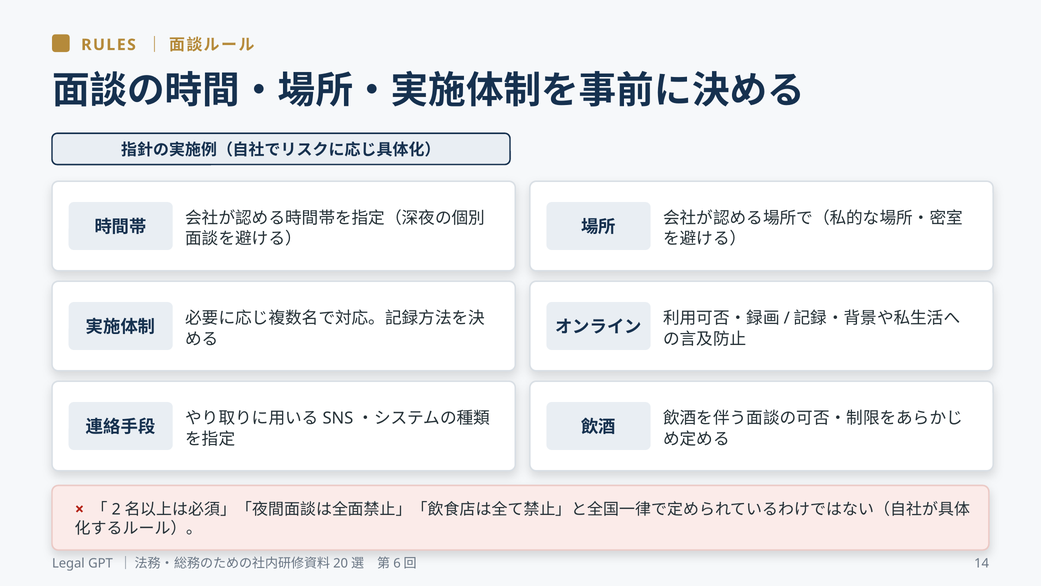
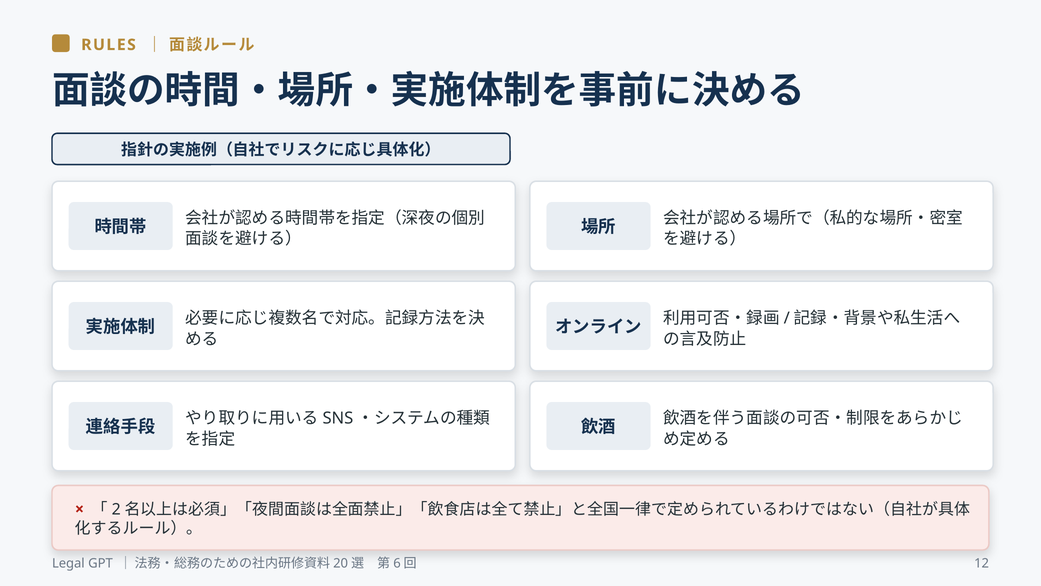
14: 14 -> 12 (982, 563)
